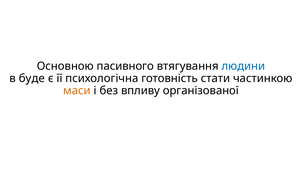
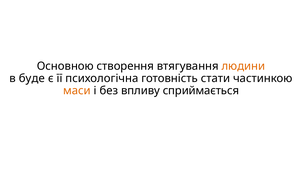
пасивного: пасивного -> створення (125, 66)
людини colour: blue -> orange (243, 66)
організованої: організованої -> сприймається (201, 91)
